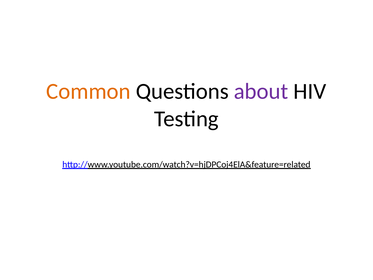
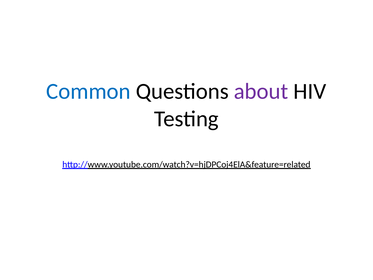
Common colour: orange -> blue (88, 91)
